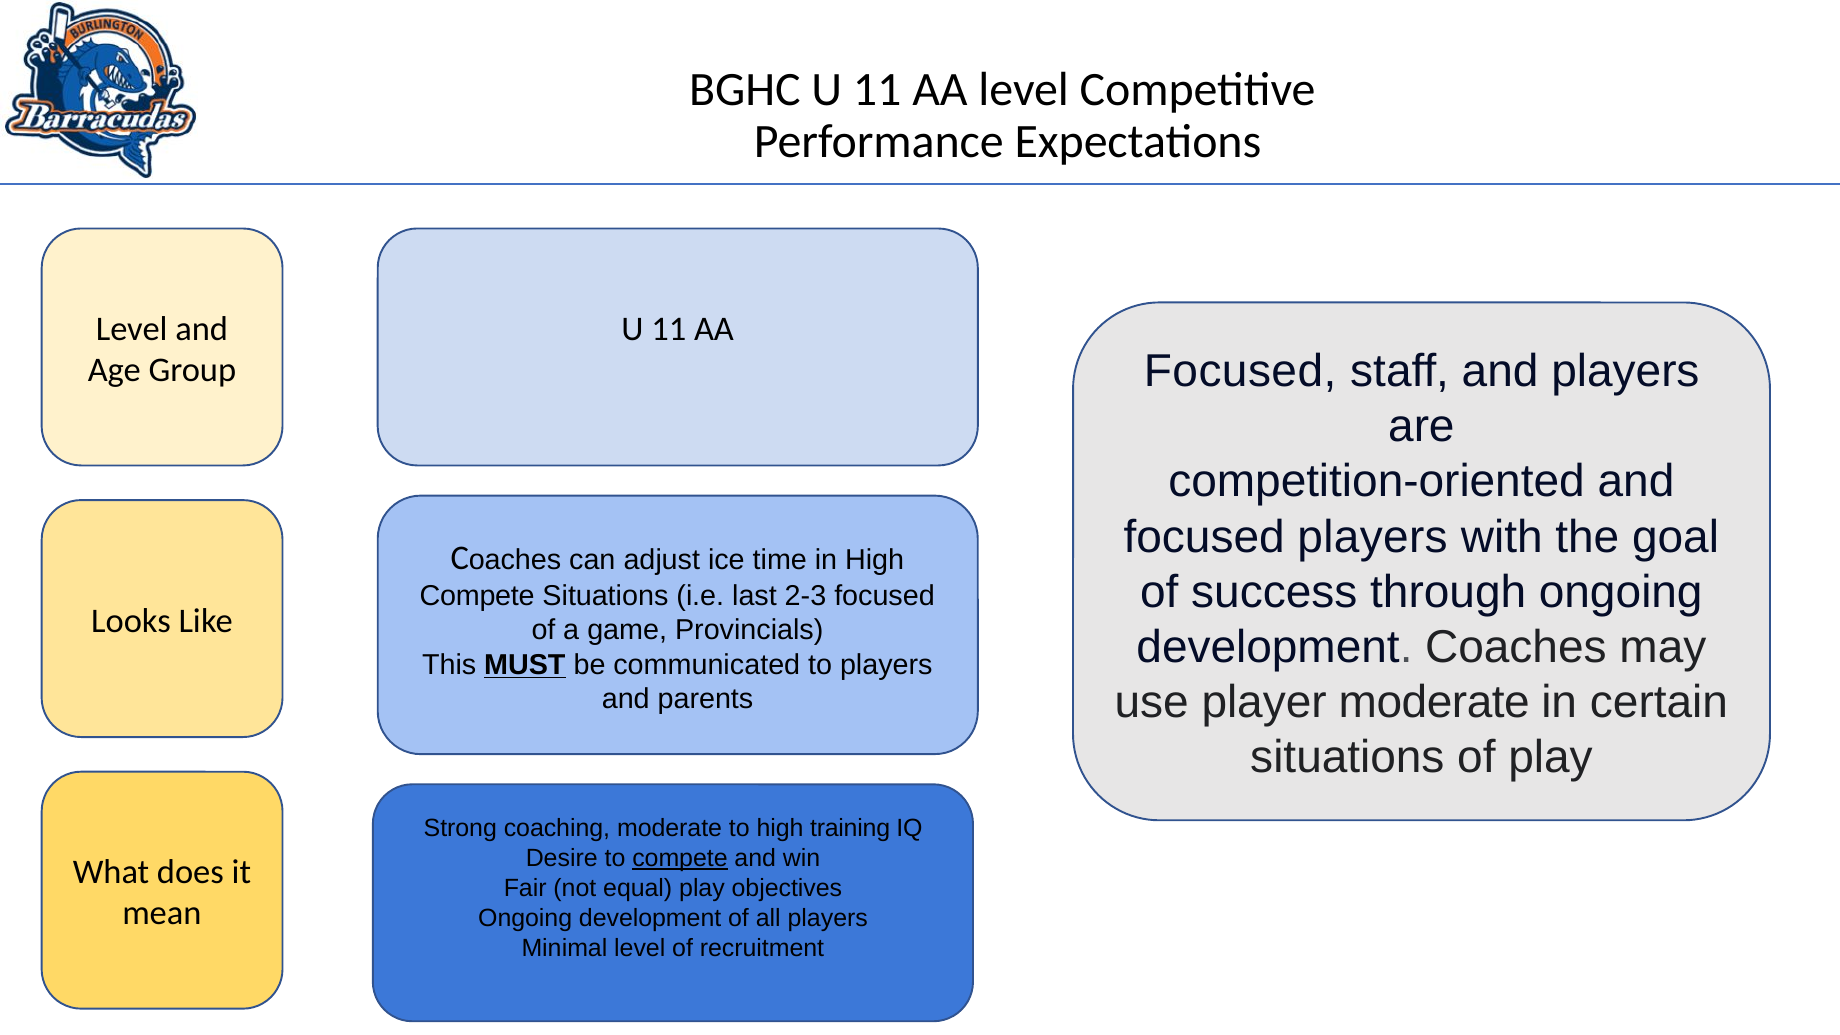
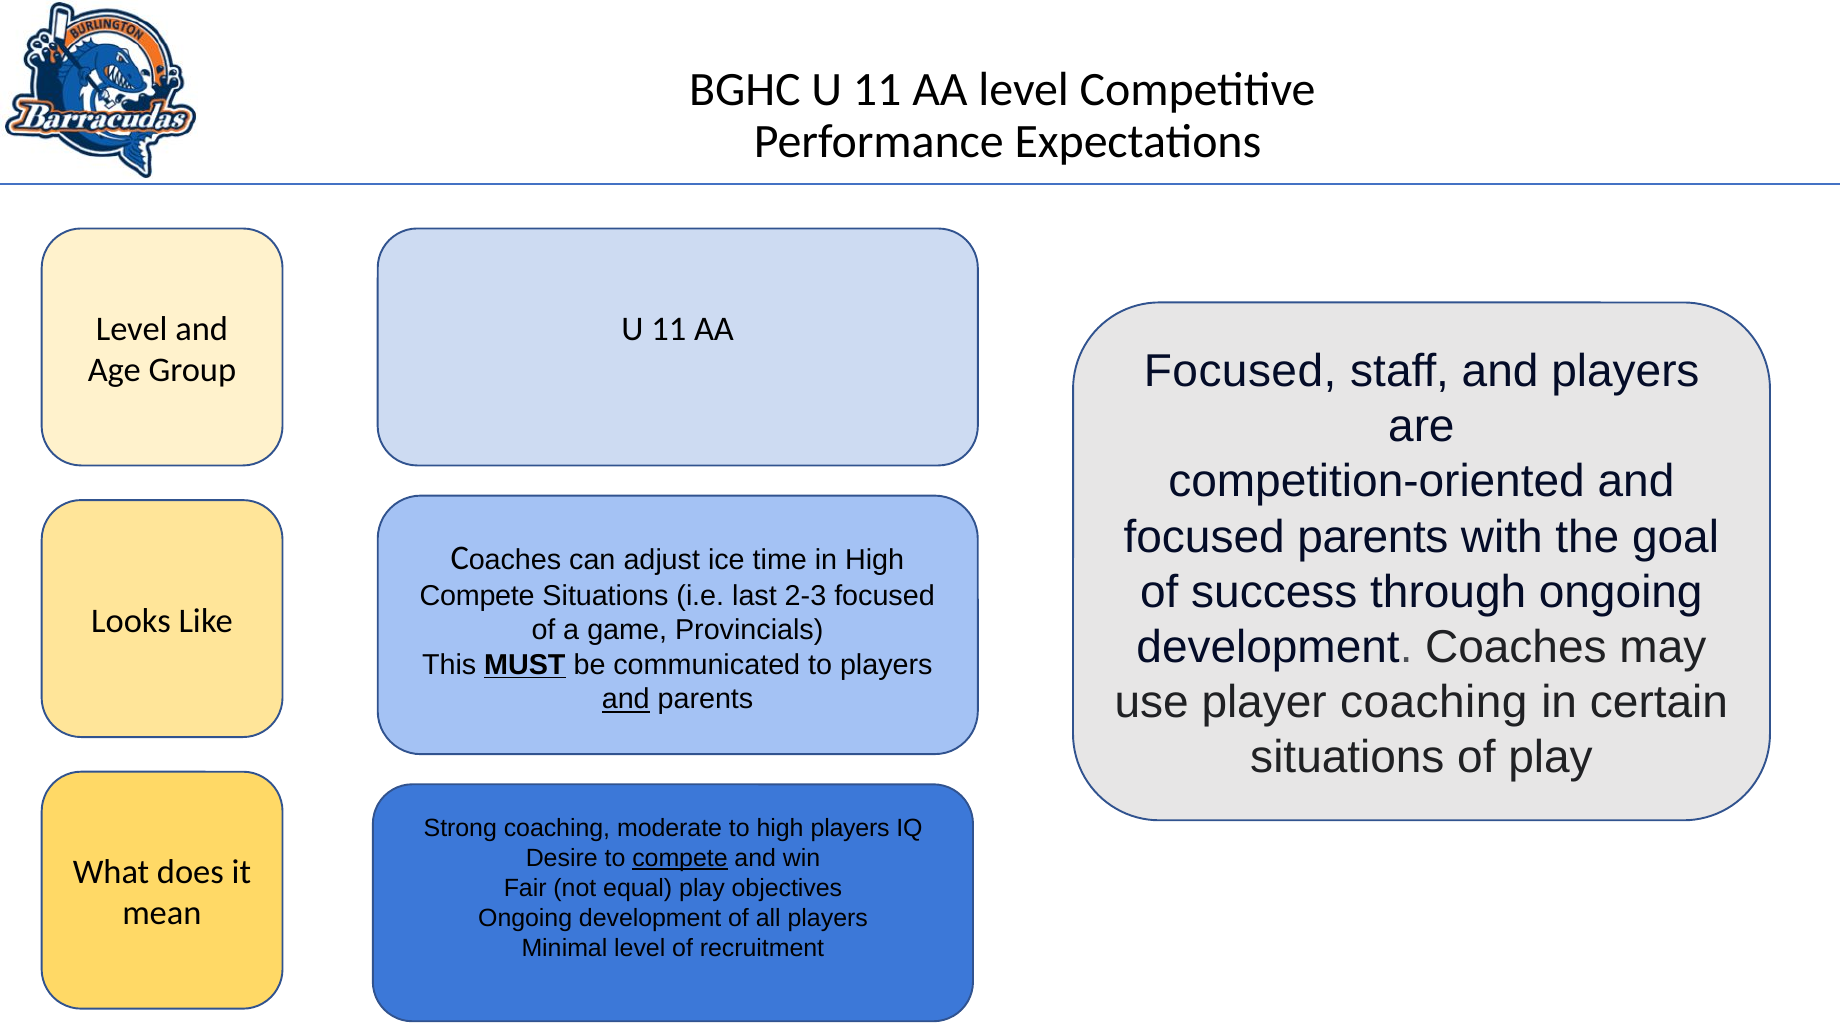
focused players: players -> parents (1373, 537)
player moderate: moderate -> coaching (1434, 703)
and underline: none -> present (626, 699)
high training: training -> players (850, 829)
